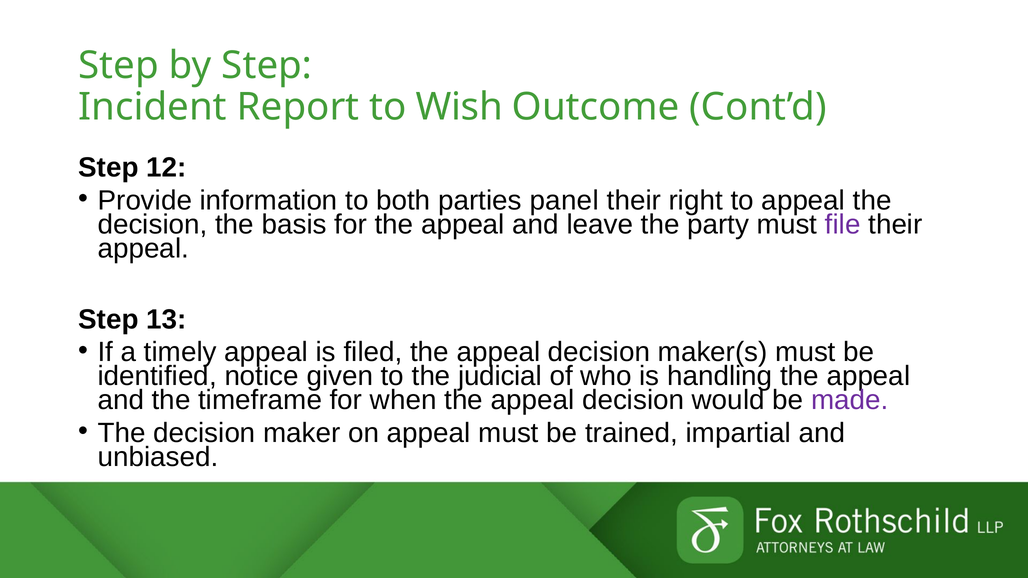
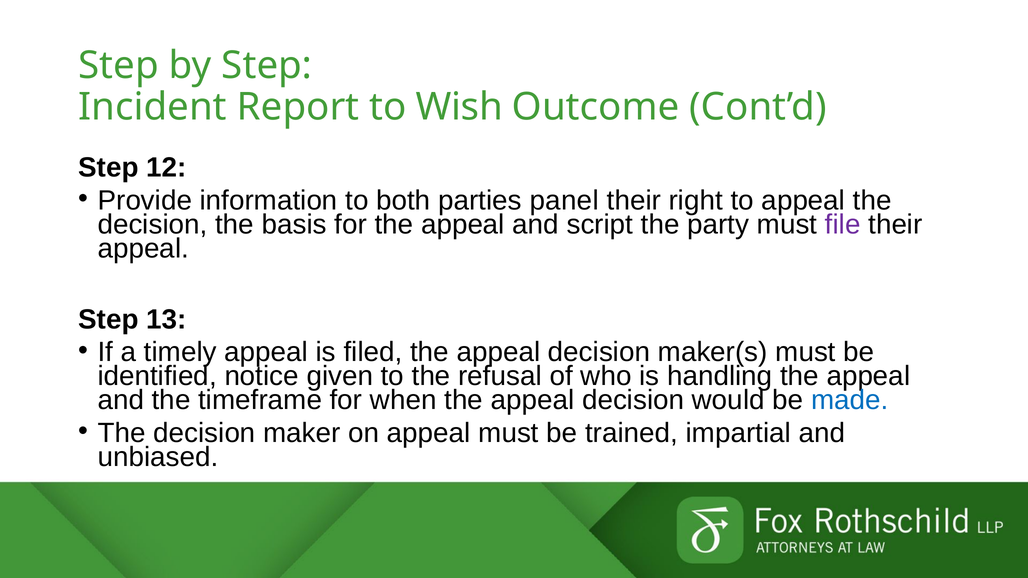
leave: leave -> script (600, 224)
judicial: judicial -> refusal (500, 376)
made colour: purple -> blue (850, 400)
